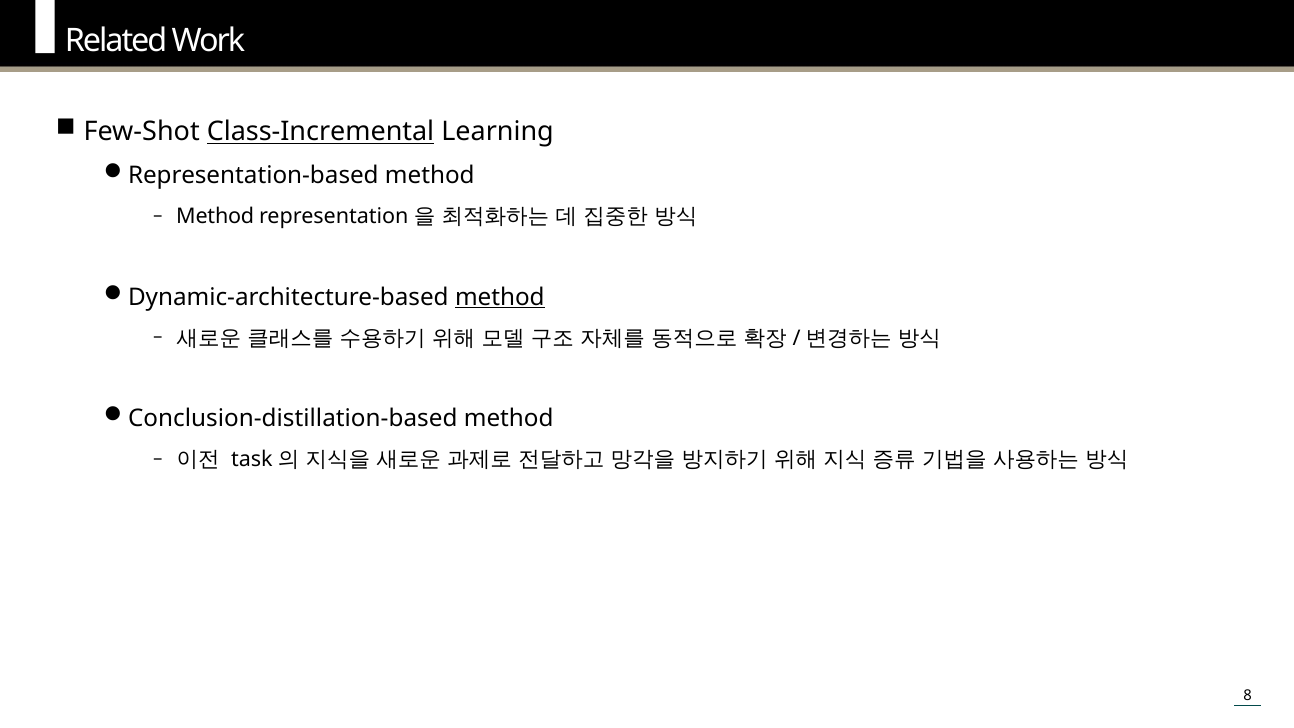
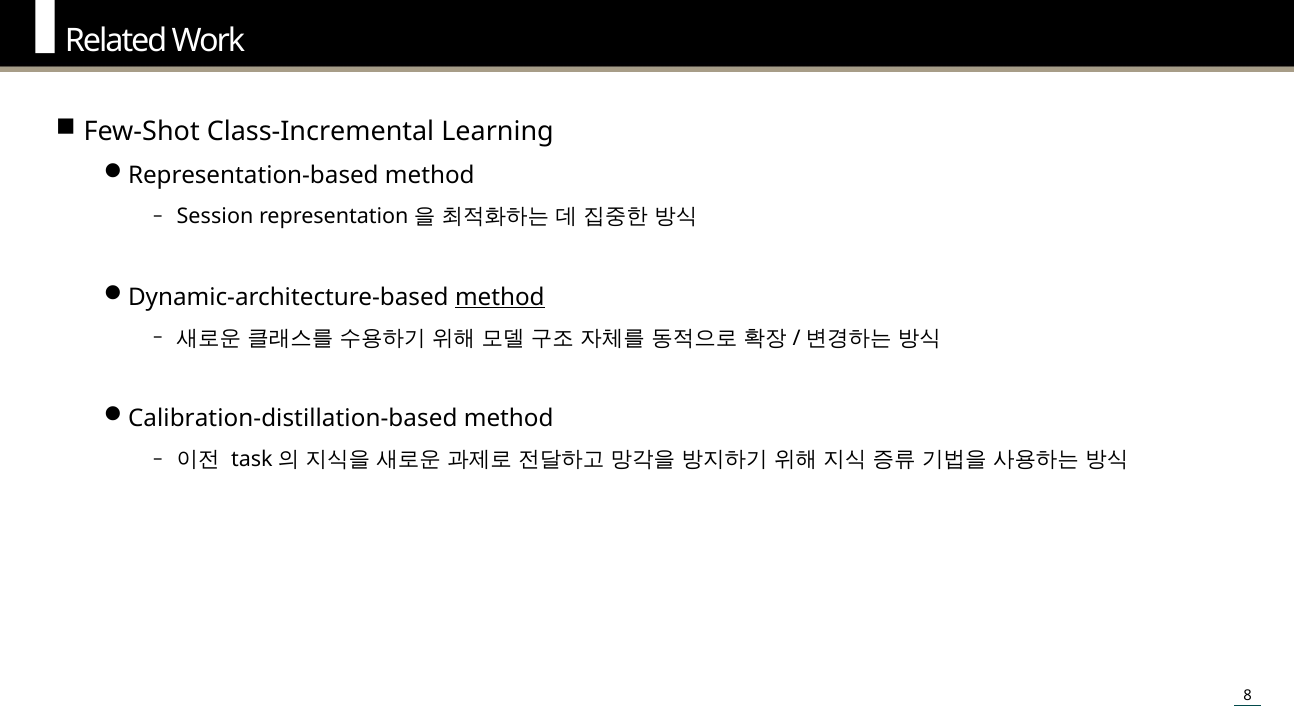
Class-Incremental underline: present -> none (321, 132)
Method: Method -> Session (215, 217)
Conclusion-distillation-based: Conclusion-distillation-based -> Calibration-distillation-based (293, 418)
